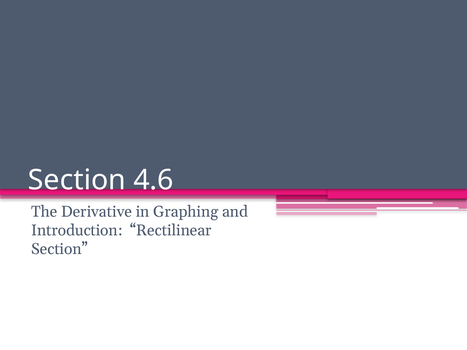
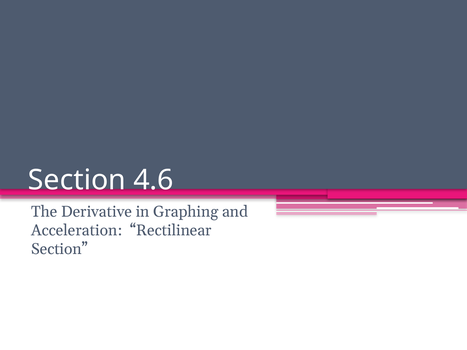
Introduction: Introduction -> Acceleration (77, 231)
